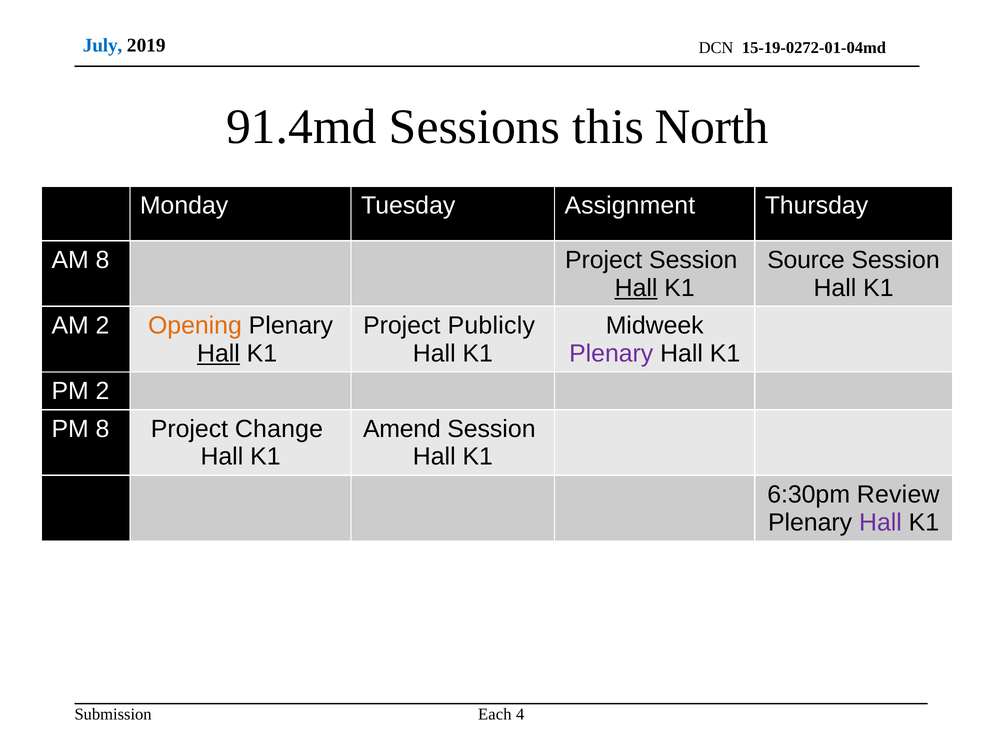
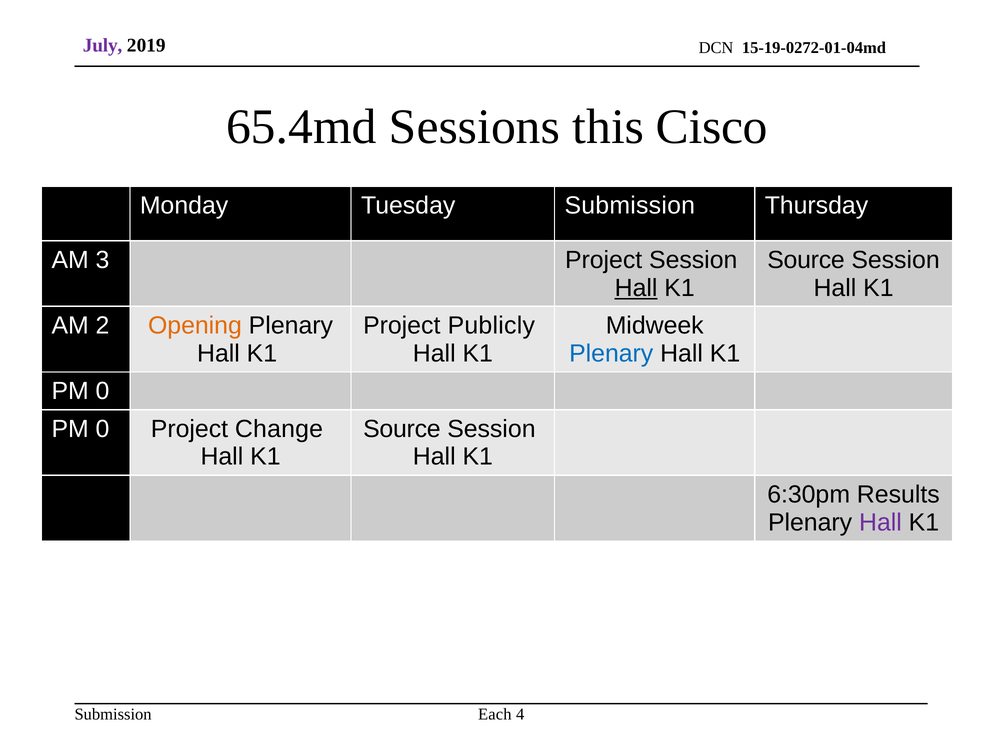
July colour: blue -> purple (103, 45)
91.4md: 91.4md -> 65.4md (301, 127)
North: North -> Cisco (712, 127)
Tuesday Assignment: Assignment -> Submission (630, 206)
AM 8: 8 -> 3 (102, 260)
Hall underline: present -> none (218, 354)
Plenary colour: purple -> blue (611, 354)
2: 2 -> 0 (102, 391)
8: 8 -> 0 (102, 429)
Amend: Amend -> Source (402, 429)
Review: Review -> Results (898, 495)
